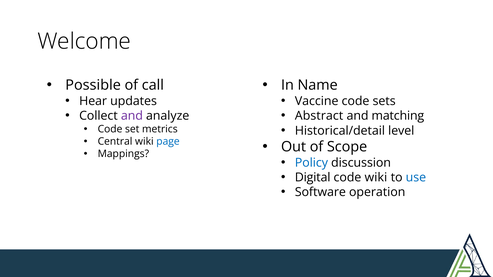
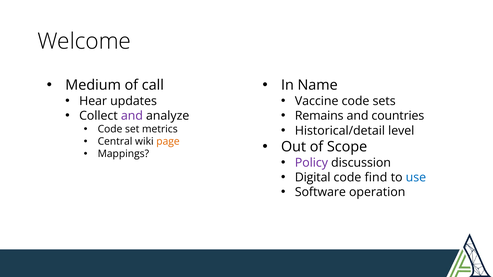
Possible: Possible -> Medium (93, 85)
Abstract: Abstract -> Remains (319, 116)
matching: matching -> countries (398, 116)
page colour: blue -> orange (168, 142)
Policy colour: blue -> purple (311, 163)
code wiki: wiki -> find (376, 178)
